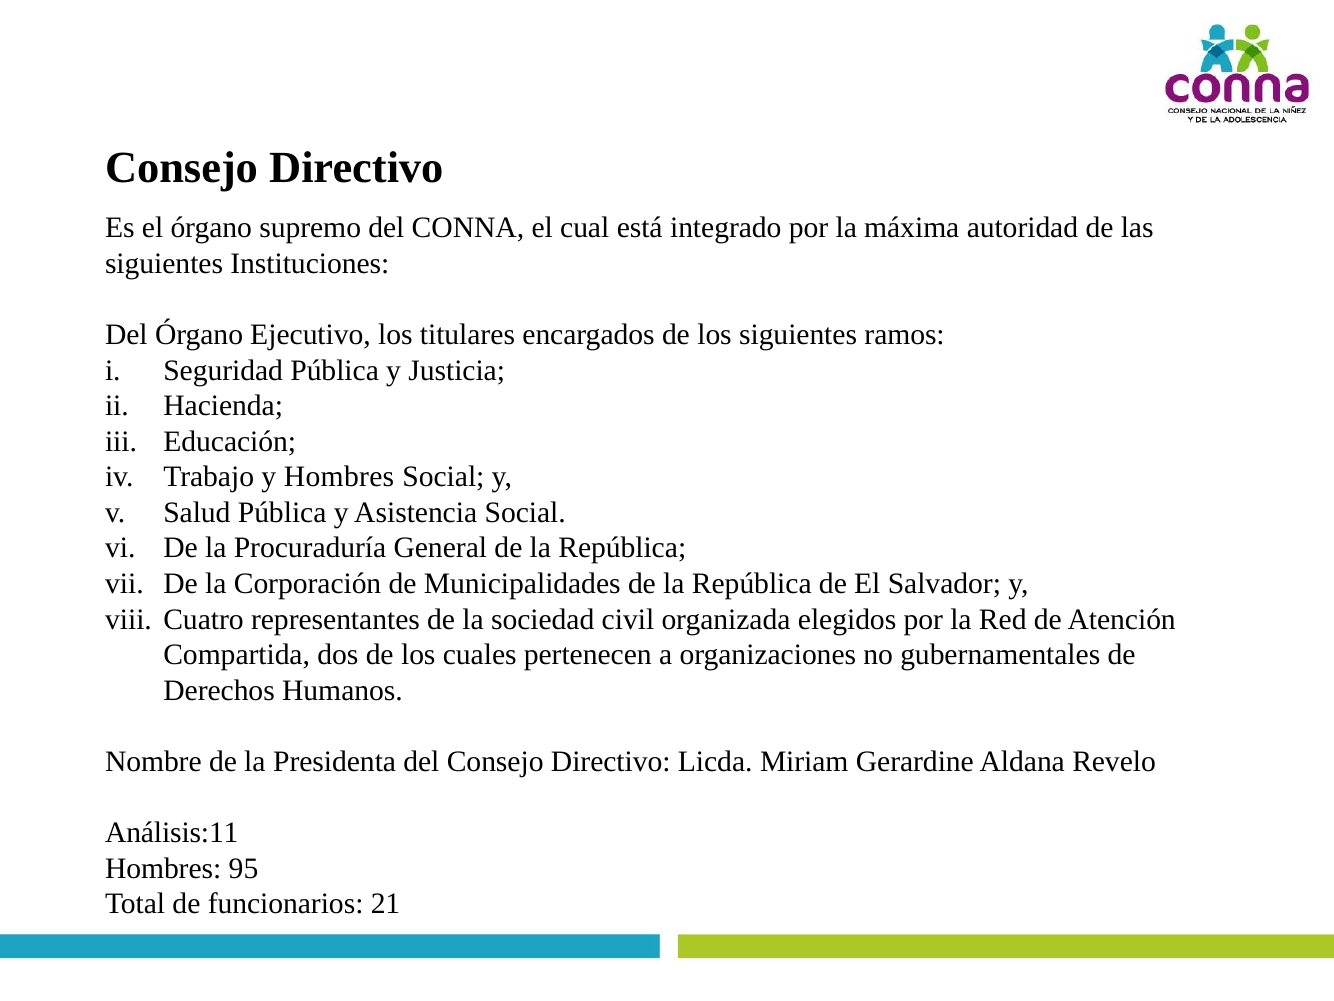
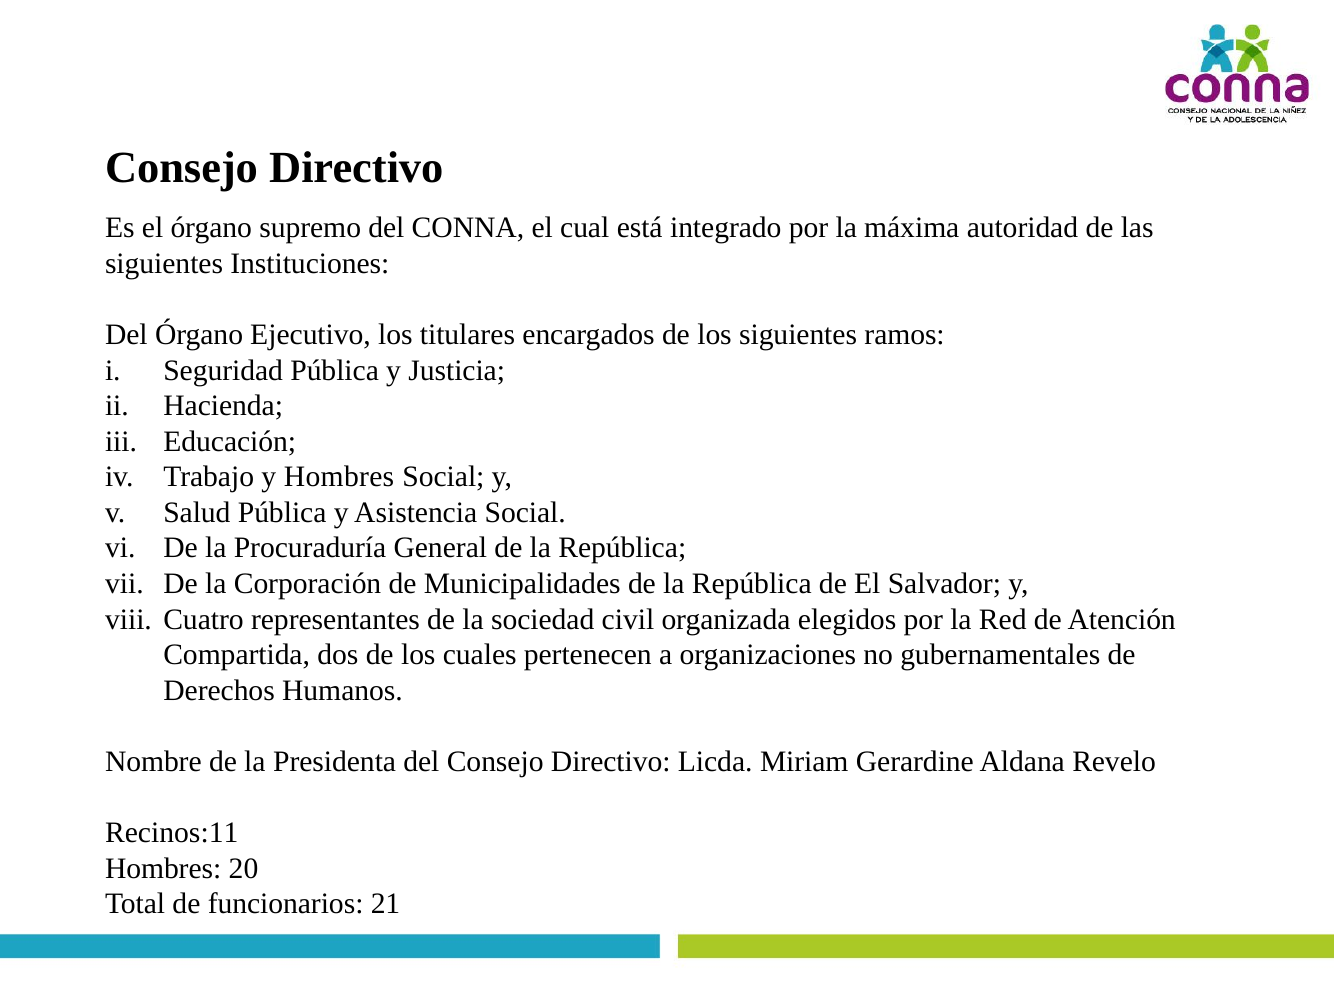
Análisis:11: Análisis:11 -> Recinos:11 (172, 832)
95: 95 -> 20 (244, 868)
